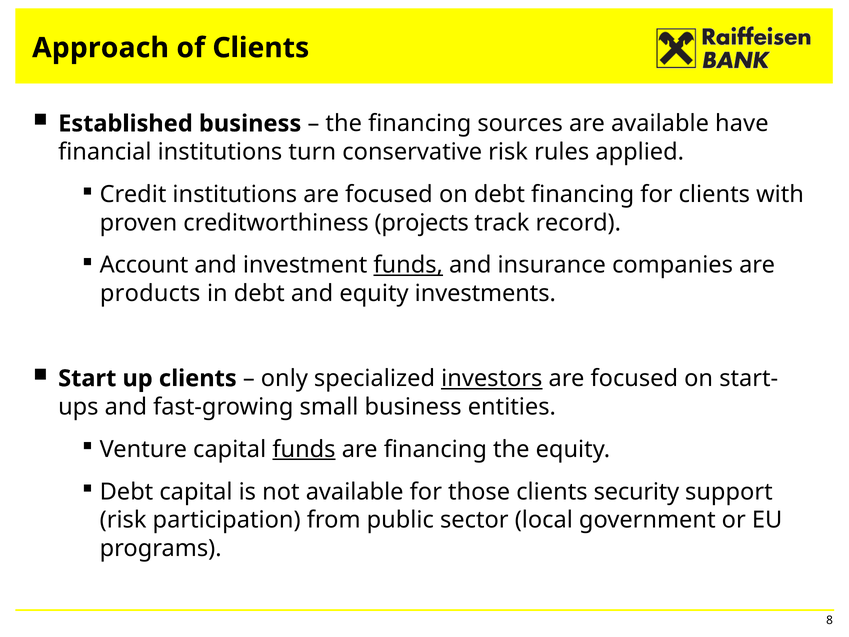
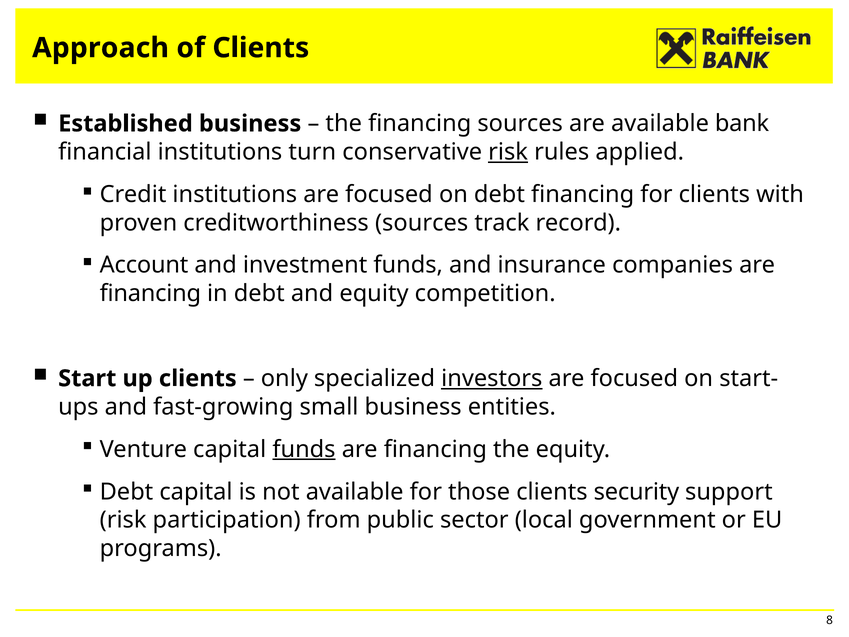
have: have -> bank (742, 124)
risk underline: none -> present (508, 152)
creditworthiness projects: projects -> sources (422, 223)
funds underline: present -> none (408, 265)
products: products -> financing (150, 293)
investments: investments -> competition (485, 293)
